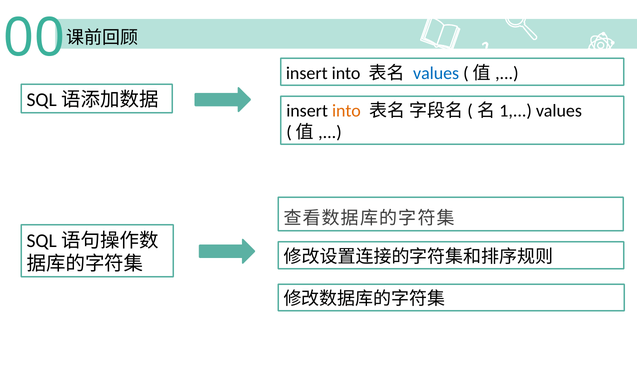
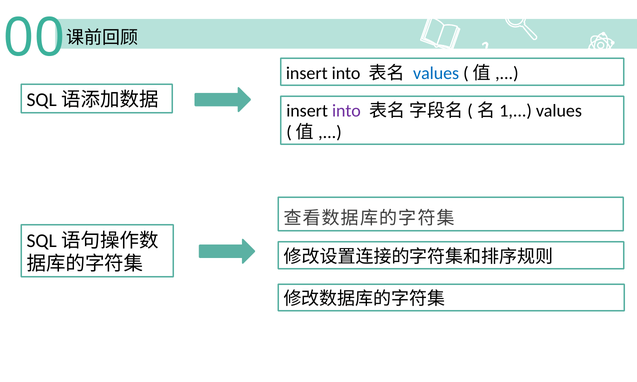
into colour: orange -> purple (346, 111)
